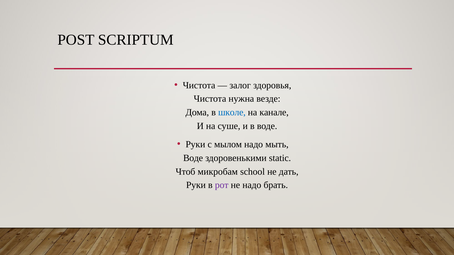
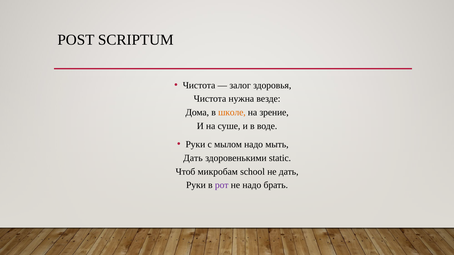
школе colour: blue -> orange (232, 113)
канале: канале -> зрение (274, 113)
Воде: Воде -> Дать (193, 158)
